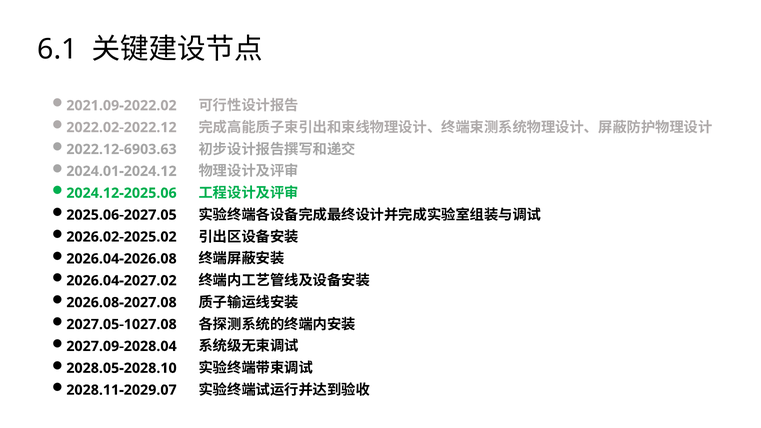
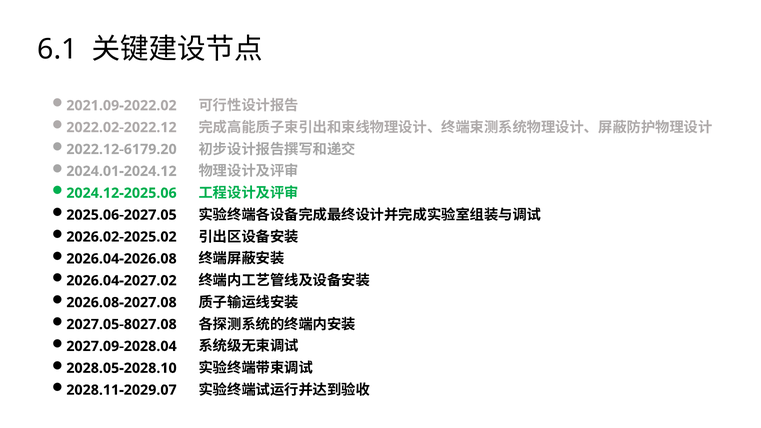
2022.12-6903.63: 2022.12-6903.63 -> 2022.12-6179.20 (122, 149)
2027.05-1027.08: 2027.05-1027.08 -> 2027.05-8027.08 (122, 324)
